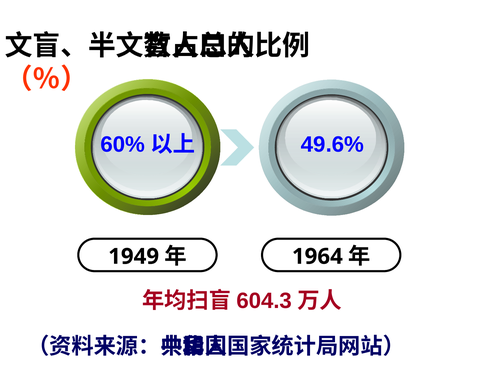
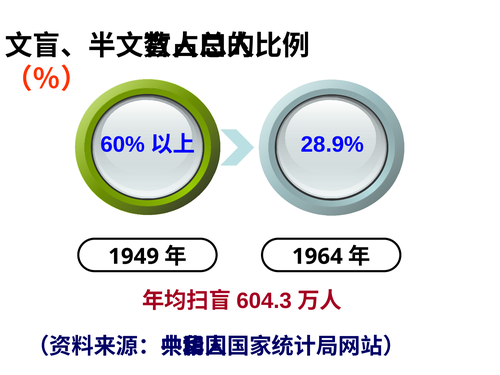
49.6%: 49.6% -> 28.9% (332, 145)
